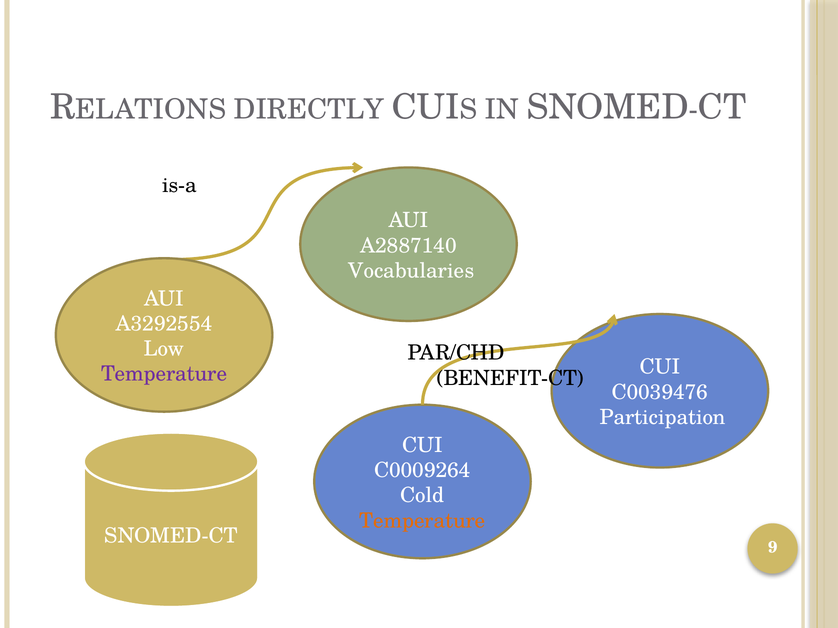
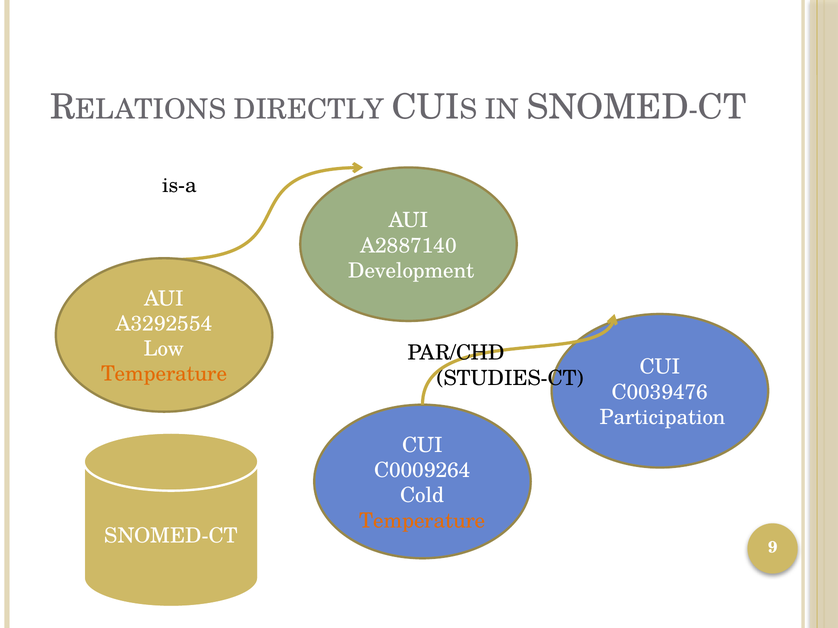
Vocabularies: Vocabularies -> Development (411, 271)
Temperature colour: purple -> orange (164, 374)
BENEFIT-CT: BENEFIT-CT -> STUDIES-CT (510, 378)
